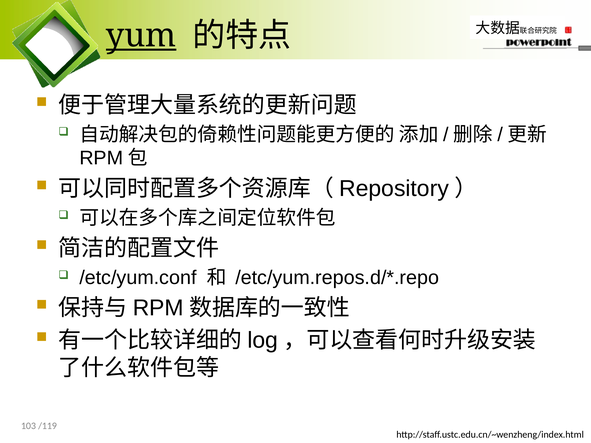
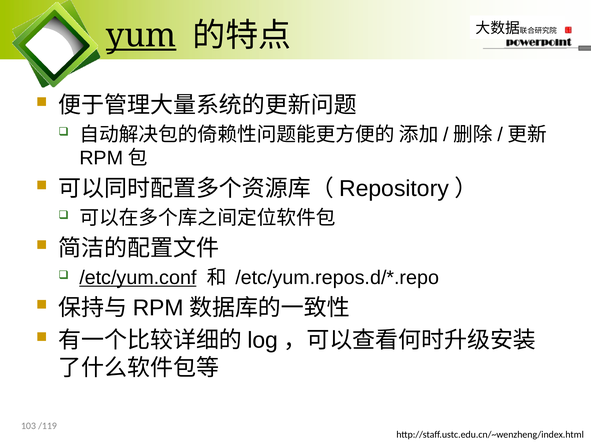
/etc/yum.conf underline: none -> present (138, 278)
